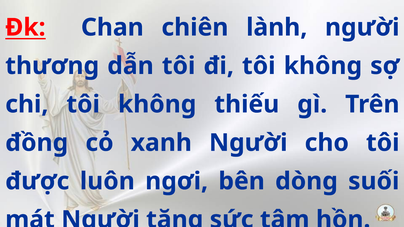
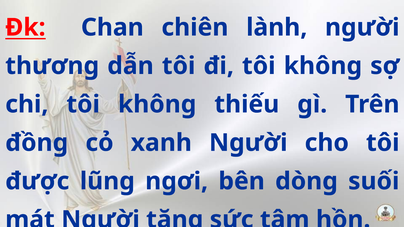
luôn: luôn -> lũng (107, 181)
